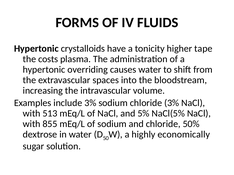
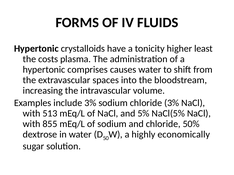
tape: tape -> least (203, 49)
overriding: overriding -> comprises (88, 70)
